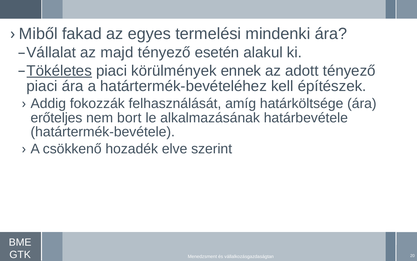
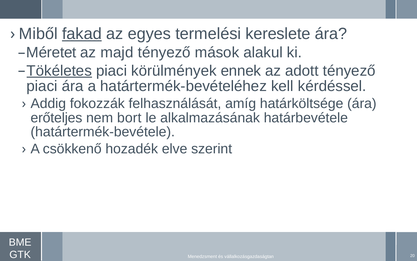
fakad underline: none -> present (82, 34)
mindenki: mindenki -> kereslete (278, 34)
Vállalat: Vállalat -> Méretet (51, 53)
esetén: esetén -> mások (217, 53)
építészek: építészek -> kérdéssel (332, 86)
